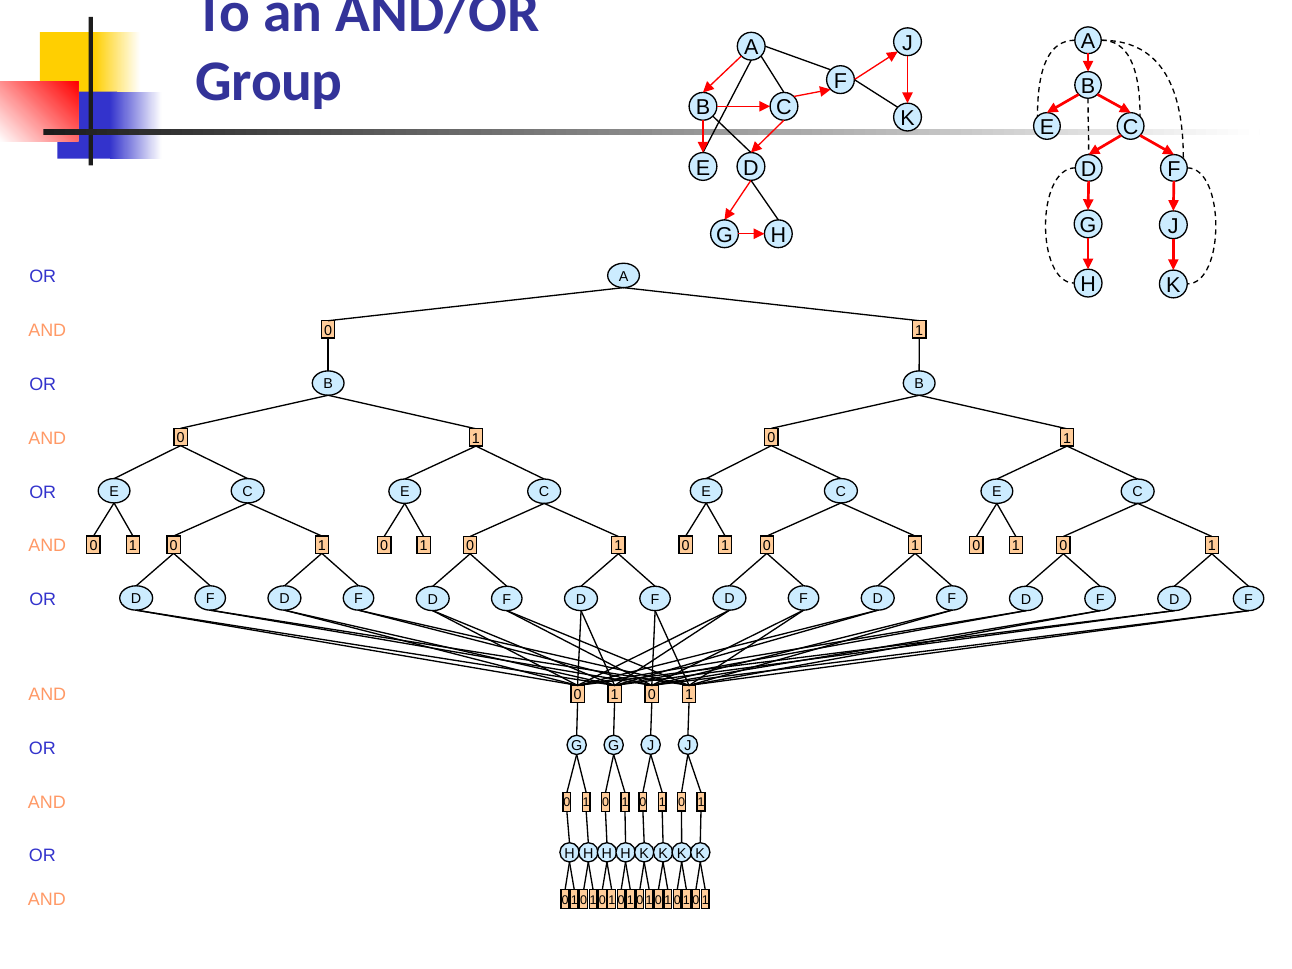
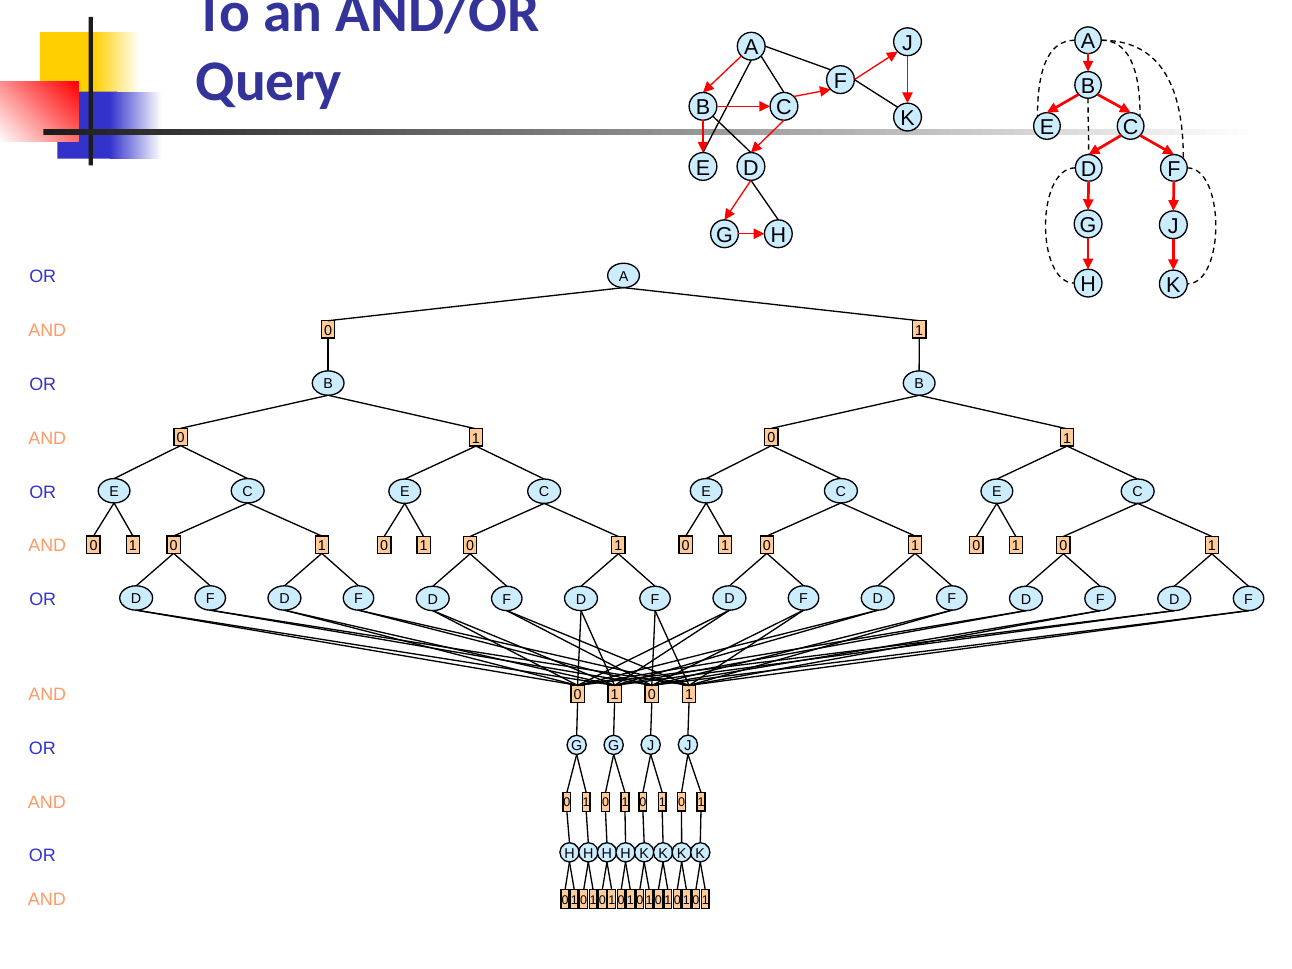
Group: Group -> Query (269, 81)
